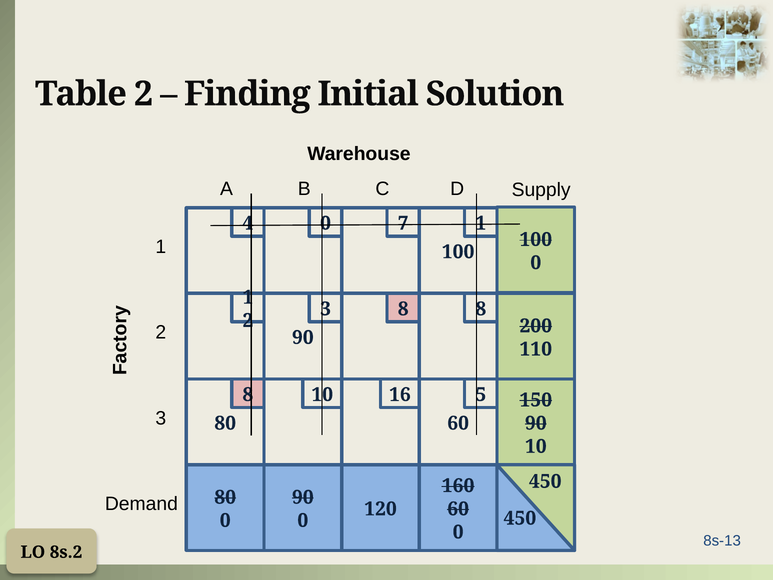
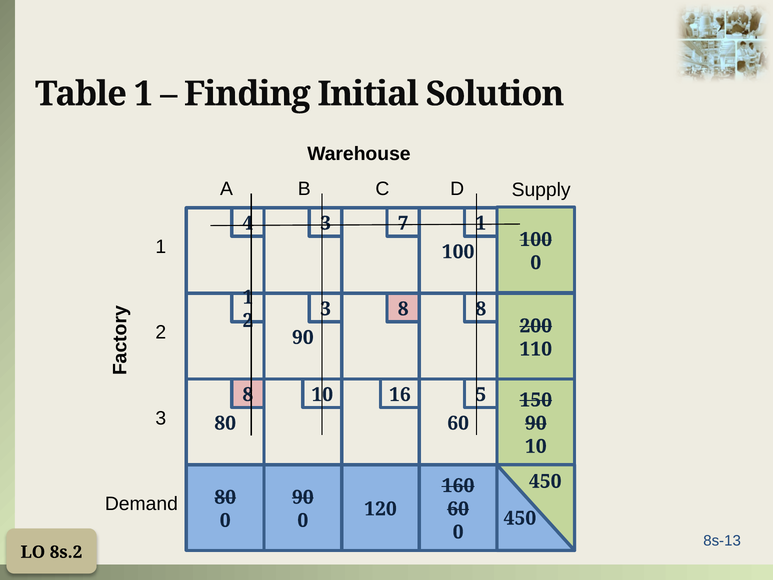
Table 2: 2 -> 1 (143, 94)
4 0: 0 -> 3 (326, 223)
